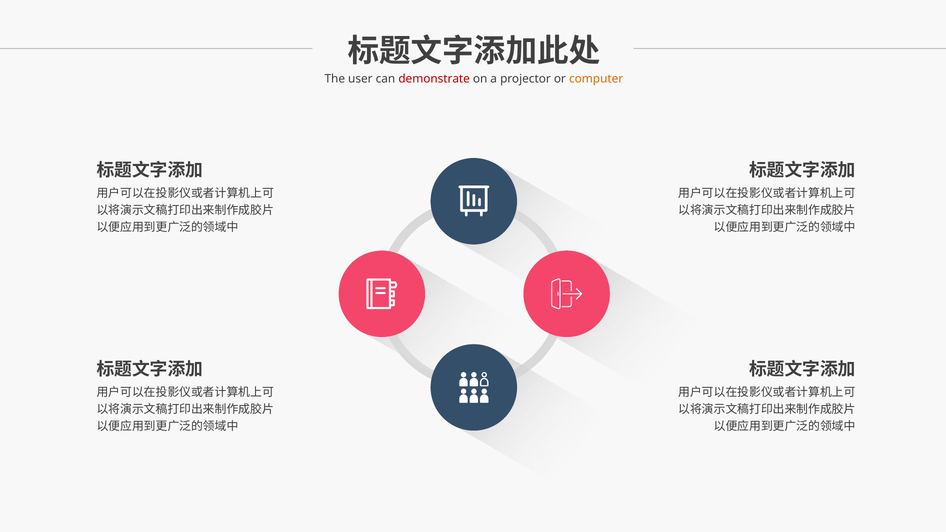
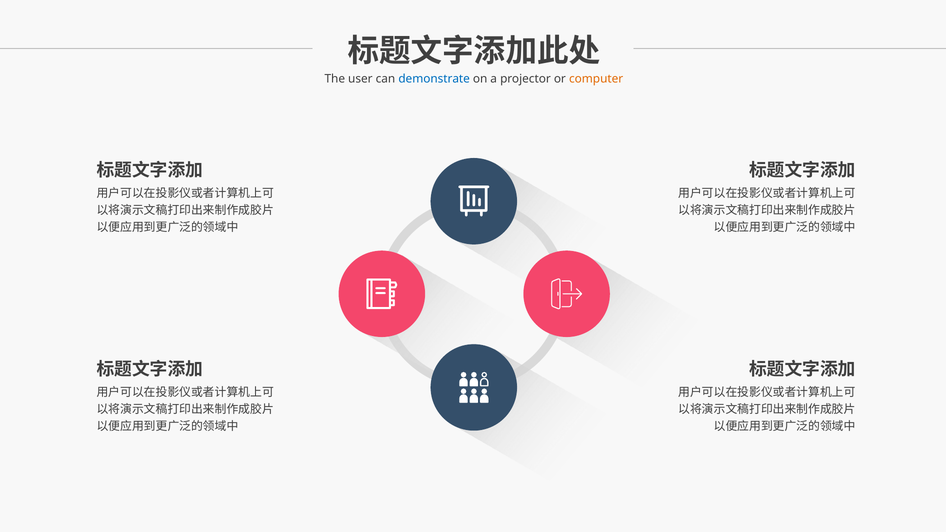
demonstrate colour: red -> blue (434, 79)
